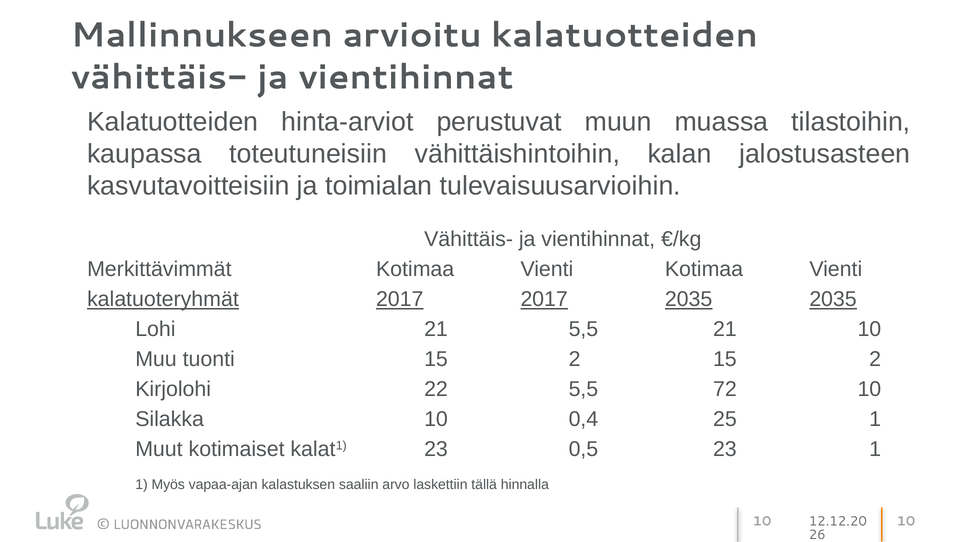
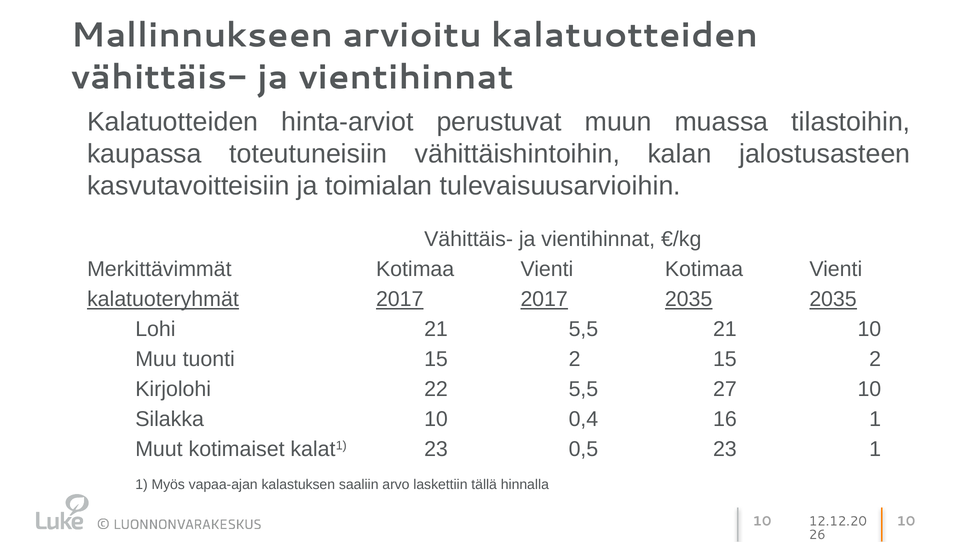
72: 72 -> 27 (725, 389)
25: 25 -> 16 (725, 419)
